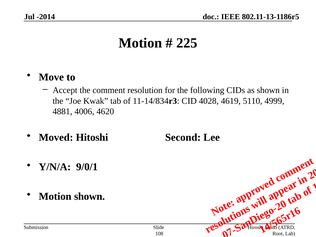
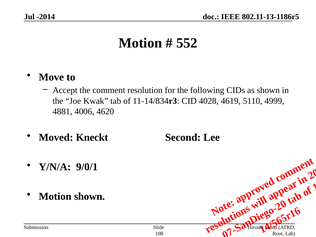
225: 225 -> 552 (187, 43)
Hitoshi: Hitoshi -> Kneckt (92, 138)
